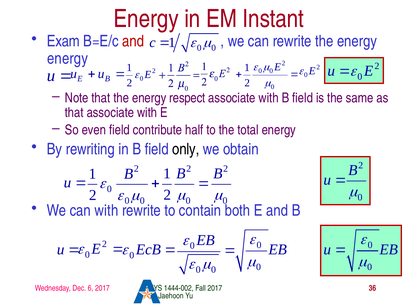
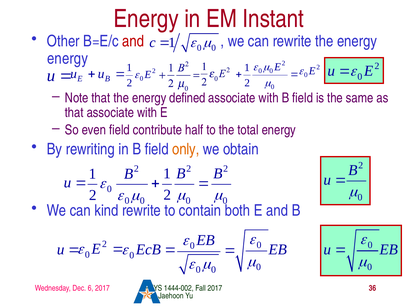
Exam: Exam -> Other (63, 41)
respect: respect -> defined (187, 98)
only colour: black -> orange (186, 149)
can with: with -> kind (107, 211)
